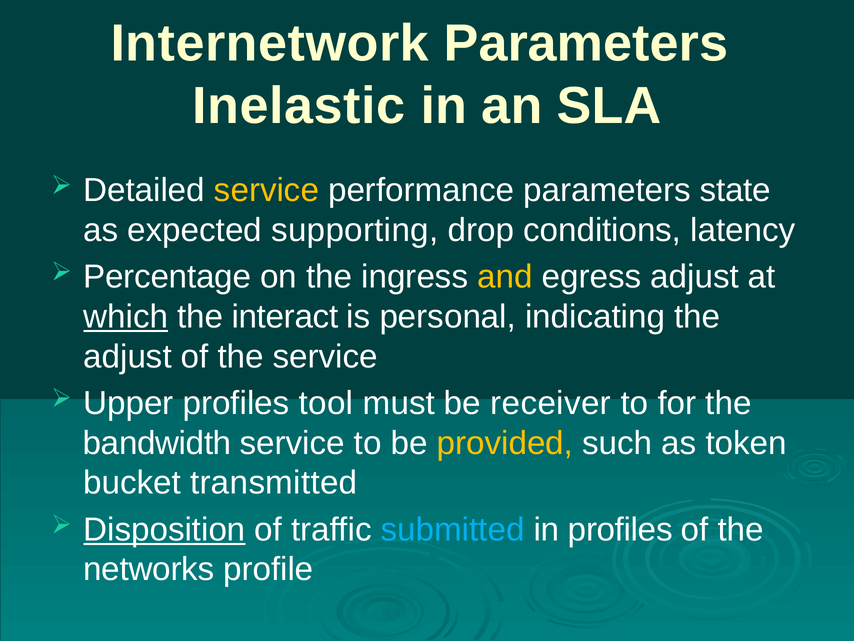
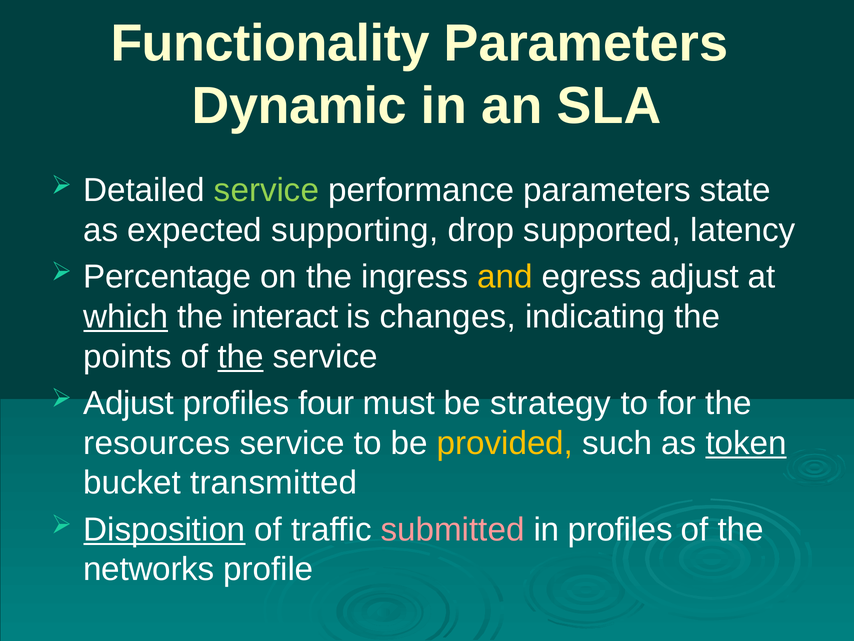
Internetwork: Internetwork -> Functionality (270, 44)
Inelastic: Inelastic -> Dynamic (299, 106)
service colour: yellow -> light green (267, 190)
conditions: conditions -> supported (602, 230)
personal: personal -> changes (448, 316)
adjust: adjust -> points (128, 356)
the underline: none -> present (241, 356)
Upper: Upper -> Adjust (129, 403)
tool: tool -> four (326, 403)
receiver: receiver -> strategy (551, 403)
bandwidth: bandwidth -> resources (157, 443)
token underline: none -> present (746, 443)
submitted colour: light blue -> pink (453, 529)
